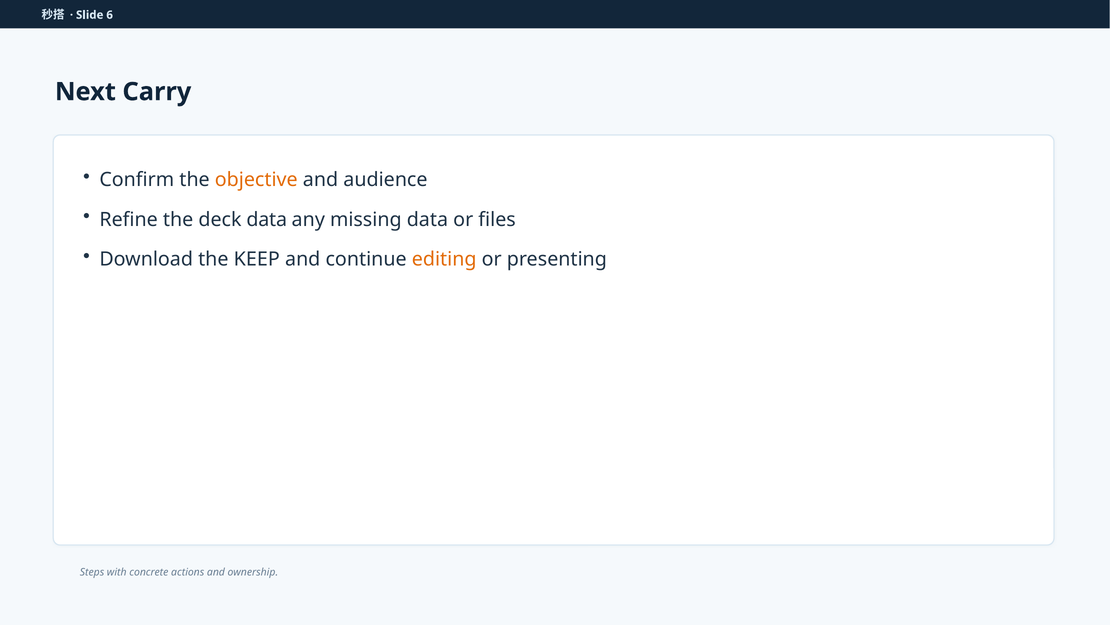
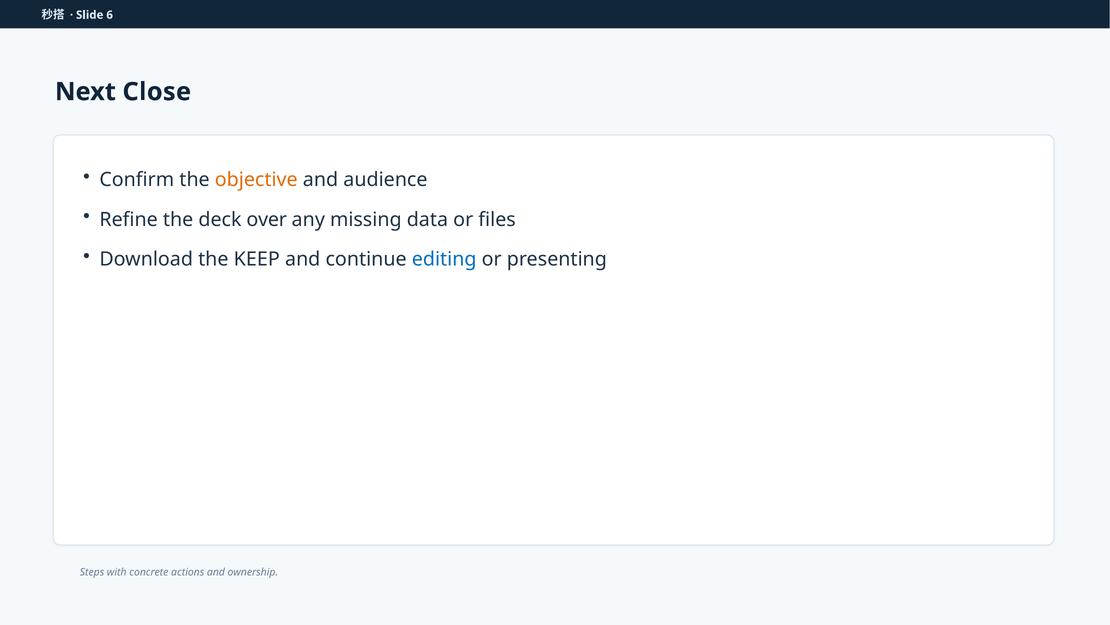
Carry: Carry -> Close (157, 92)
deck data: data -> over (267, 219)
editing colour: orange -> blue (444, 259)
